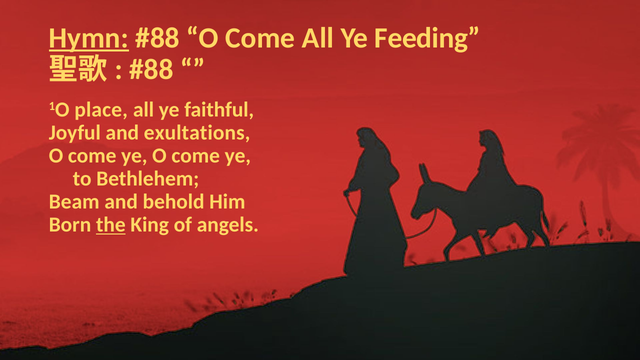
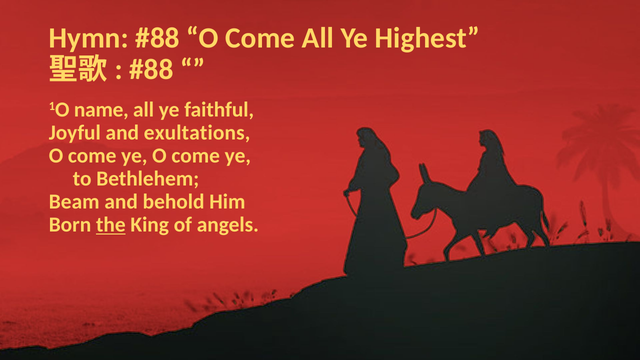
Hymn underline: present -> none (89, 38)
Feeding: Feeding -> Highest (427, 38)
place: place -> name (101, 110)
